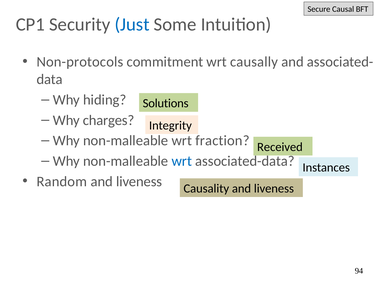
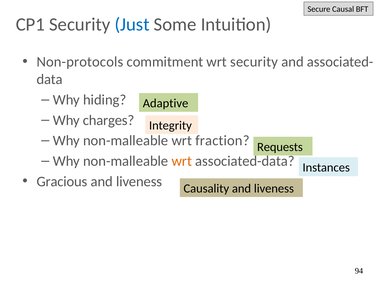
wrt causally: causally -> security (254, 62)
Solutions: Solutions -> Adaptive (166, 103)
Received: Received -> Requests (280, 147)
wrt colour: blue -> orange (182, 161)
Random: Random -> Gracious (62, 182)
